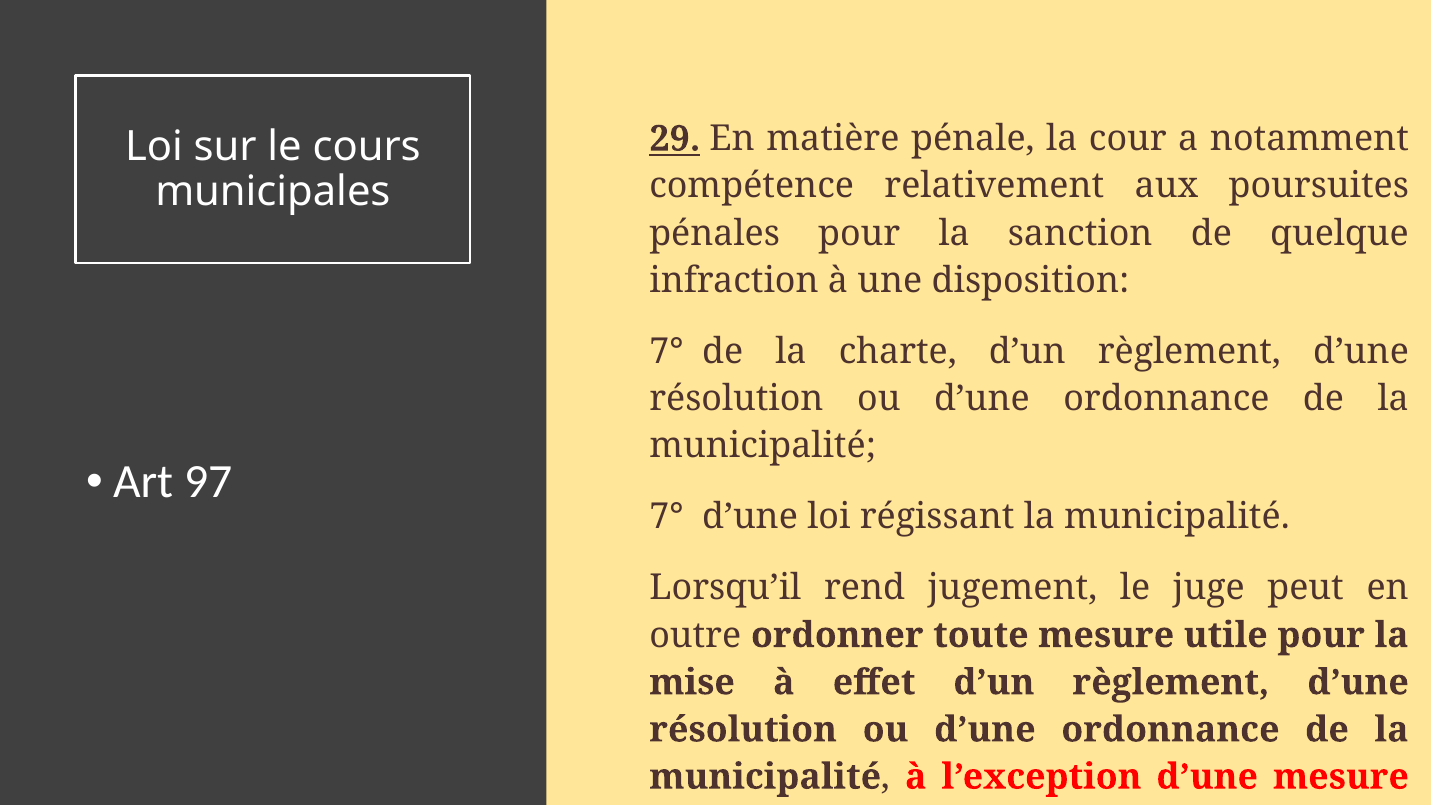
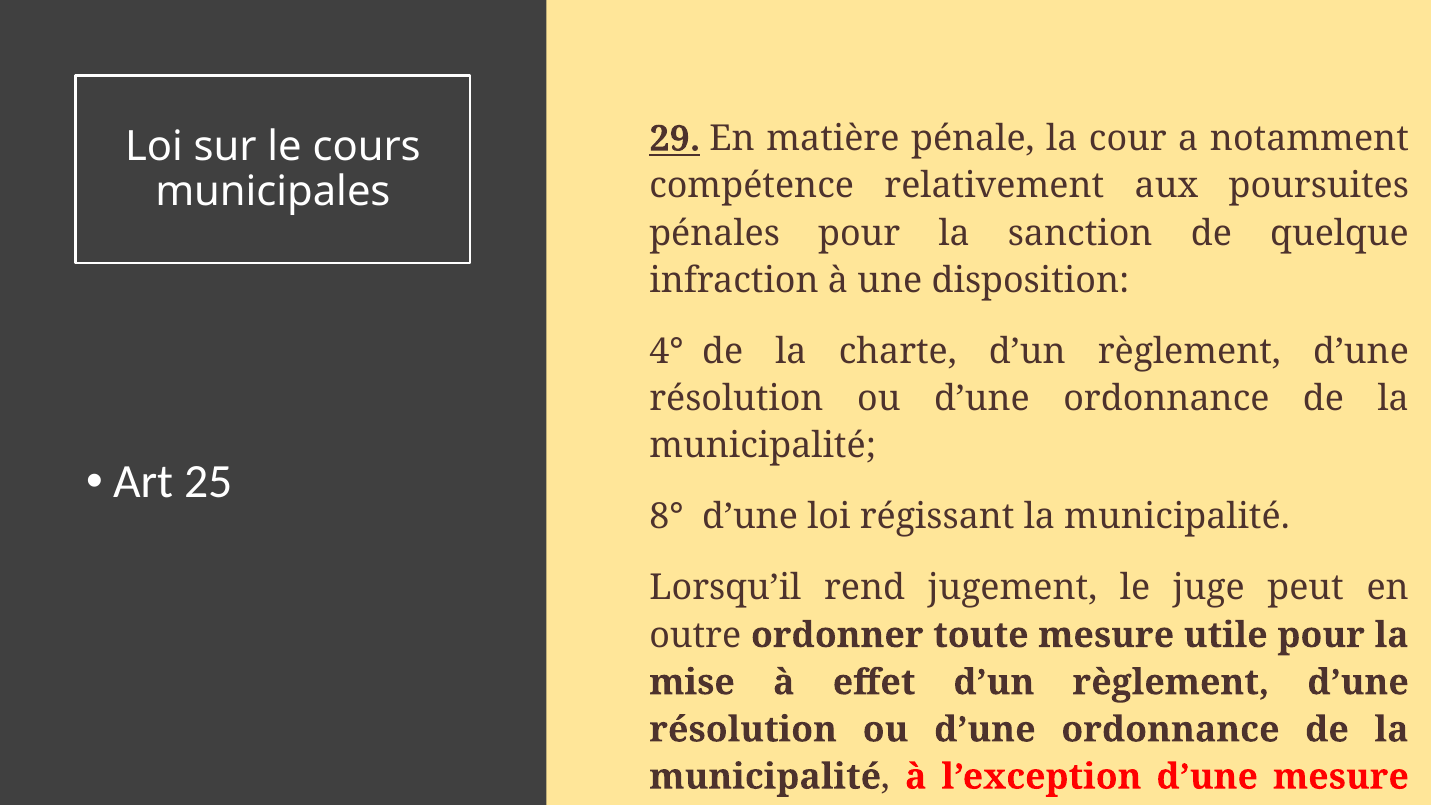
7°: 7° -> 4° (666, 351)
97: 97 -> 25 (208, 482)
7°: 7° -> 8° (666, 517)
